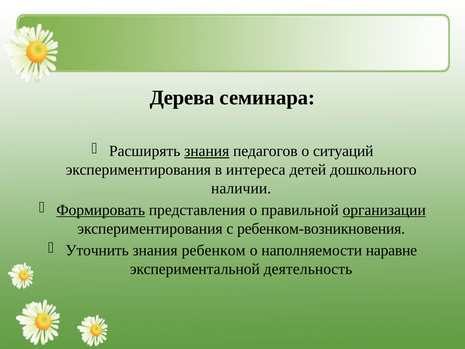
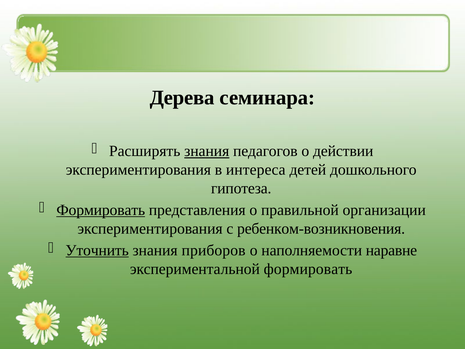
ситуаций: ситуаций -> действии (343, 151)
наличии: наличии -> гипотеза (241, 188)
организации underline: present -> none (384, 210)
Уточнить underline: none -> present (97, 250)
ребенком: ребенком -> приборов (214, 250)
экспериментальной деятельность: деятельность -> формировать (308, 269)
